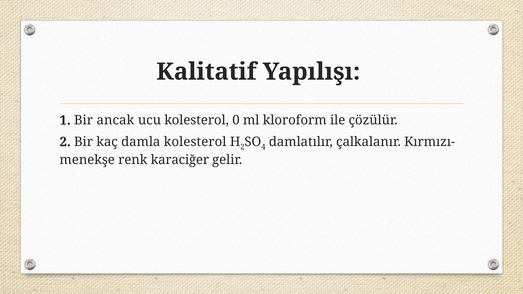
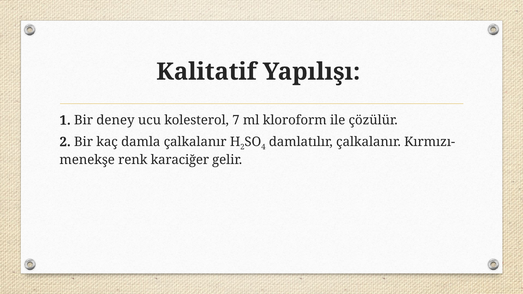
ancak: ancak -> deney (115, 120)
0: 0 -> 7 (236, 120)
damla kolesterol: kolesterol -> çalkalanır (195, 142)
